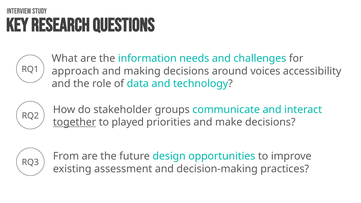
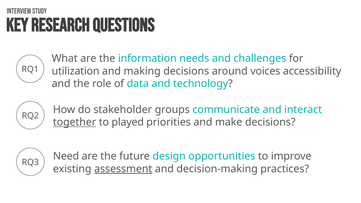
approach: approach -> utilization (76, 71)
From: From -> Need (66, 156)
assessment underline: none -> present (123, 169)
